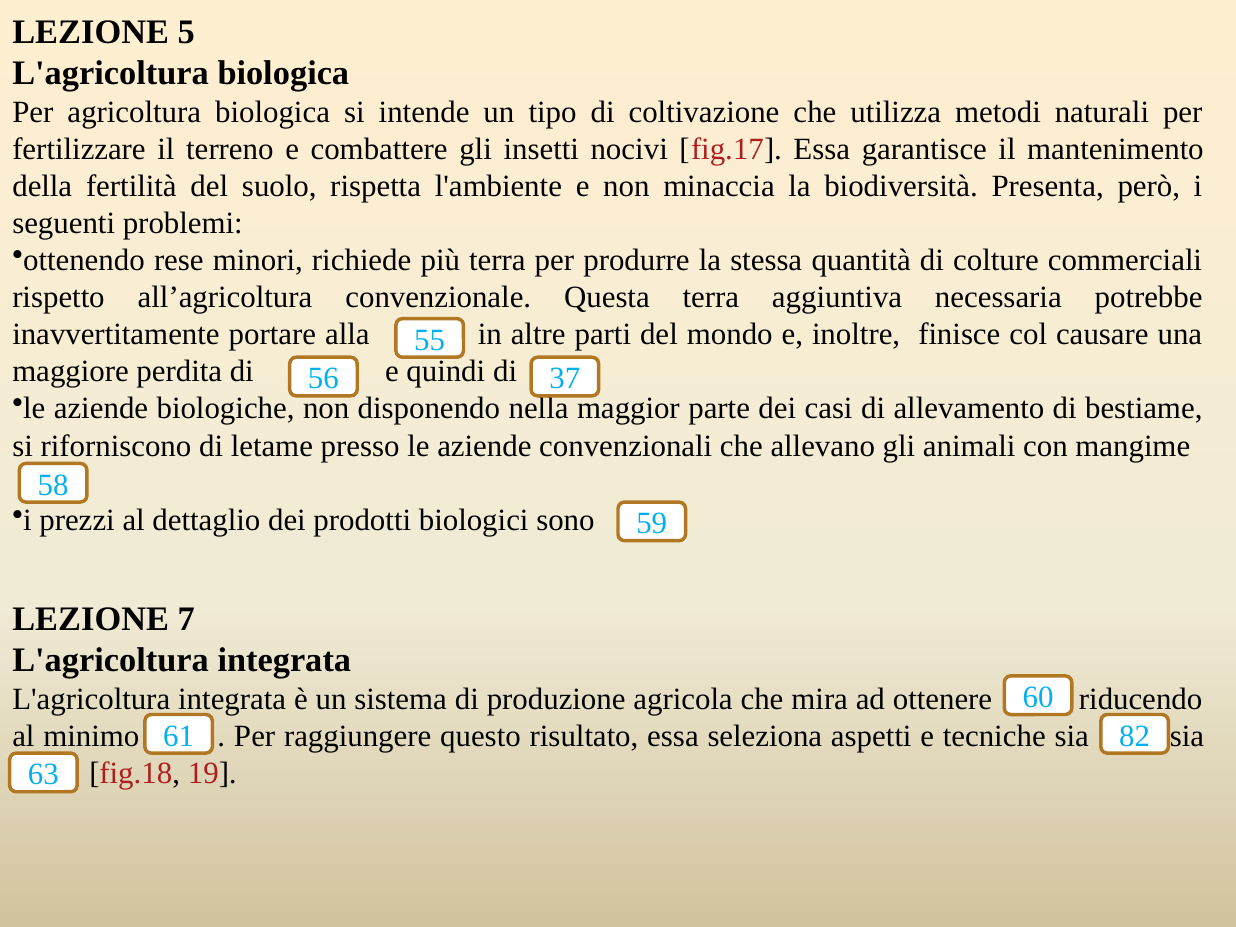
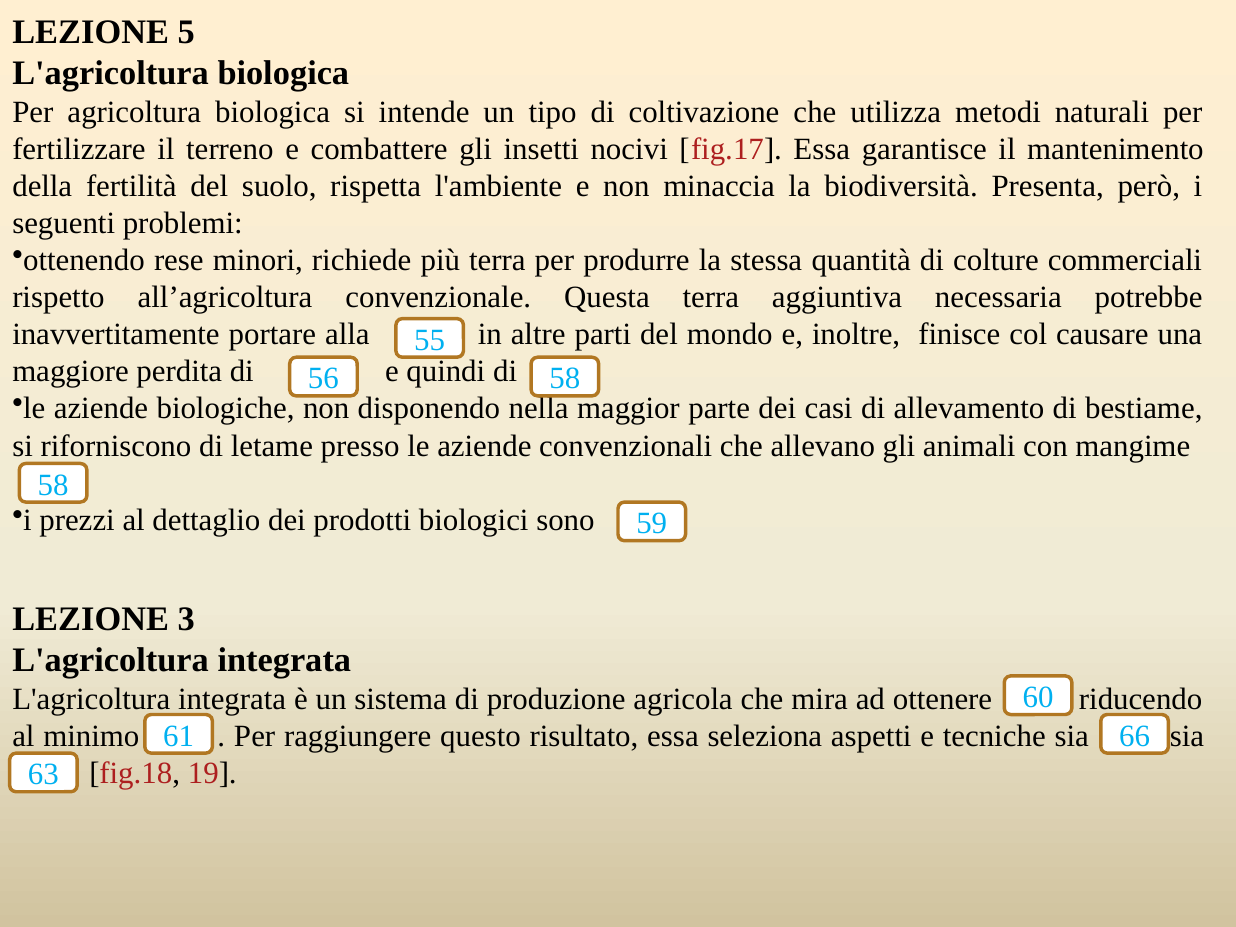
56 37: 37 -> 58 (565, 379)
7: 7 -> 3 (186, 619)
82: 82 -> 66 (1135, 736)
